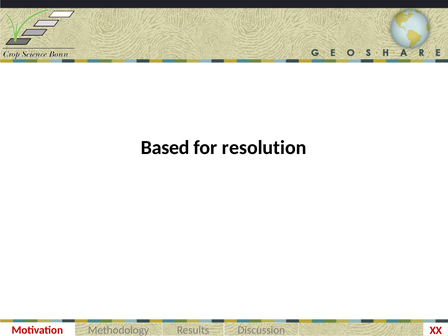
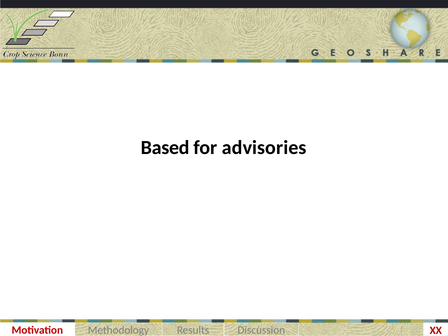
resolution: resolution -> advisories (264, 148)
